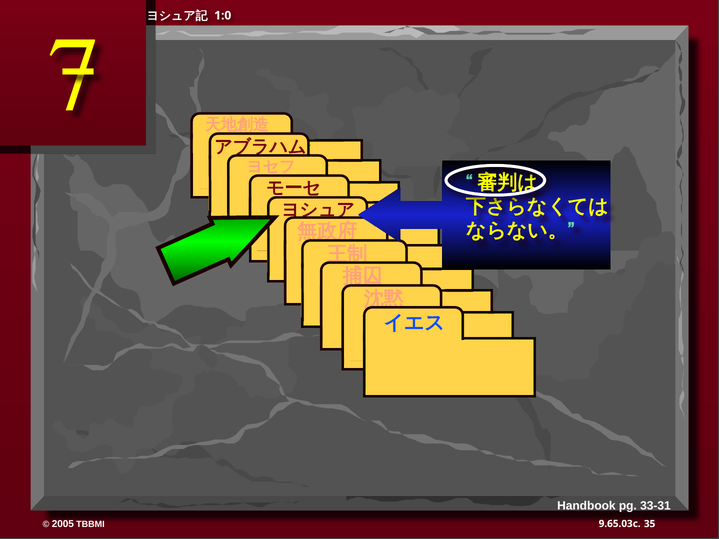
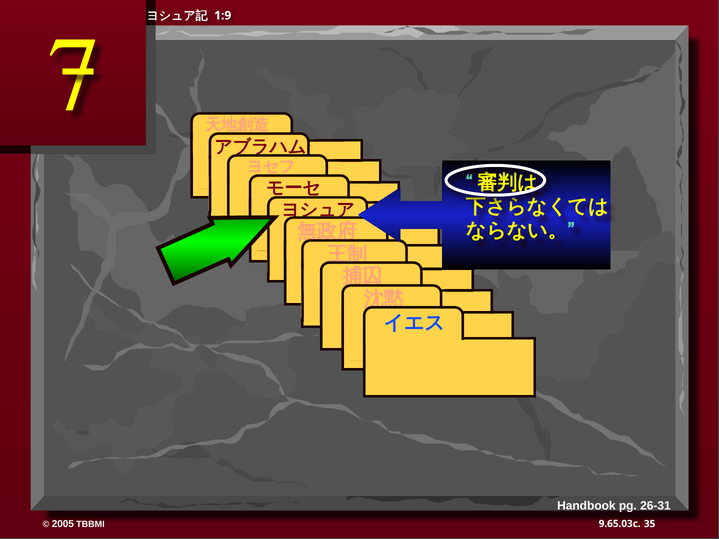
1:0: 1:0 -> 1:9 (223, 16)
33-31: 33-31 -> 26-31 (655, 506)
